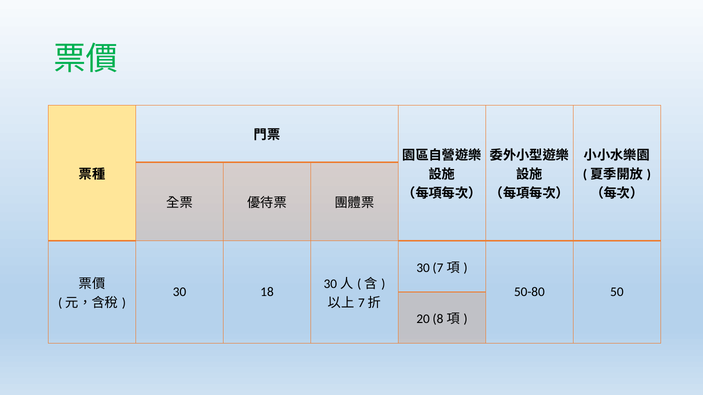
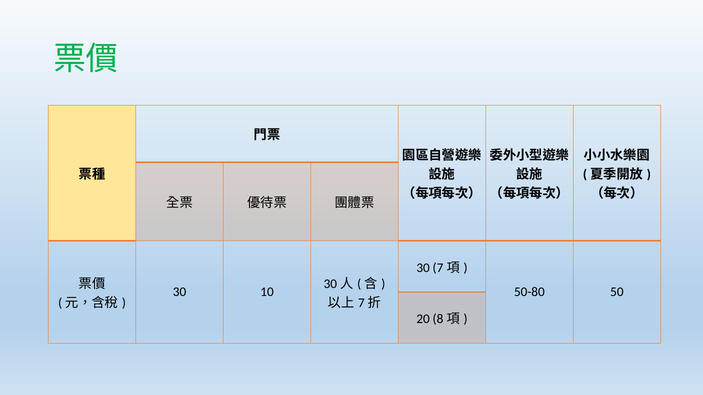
18: 18 -> 10 (267, 292)
